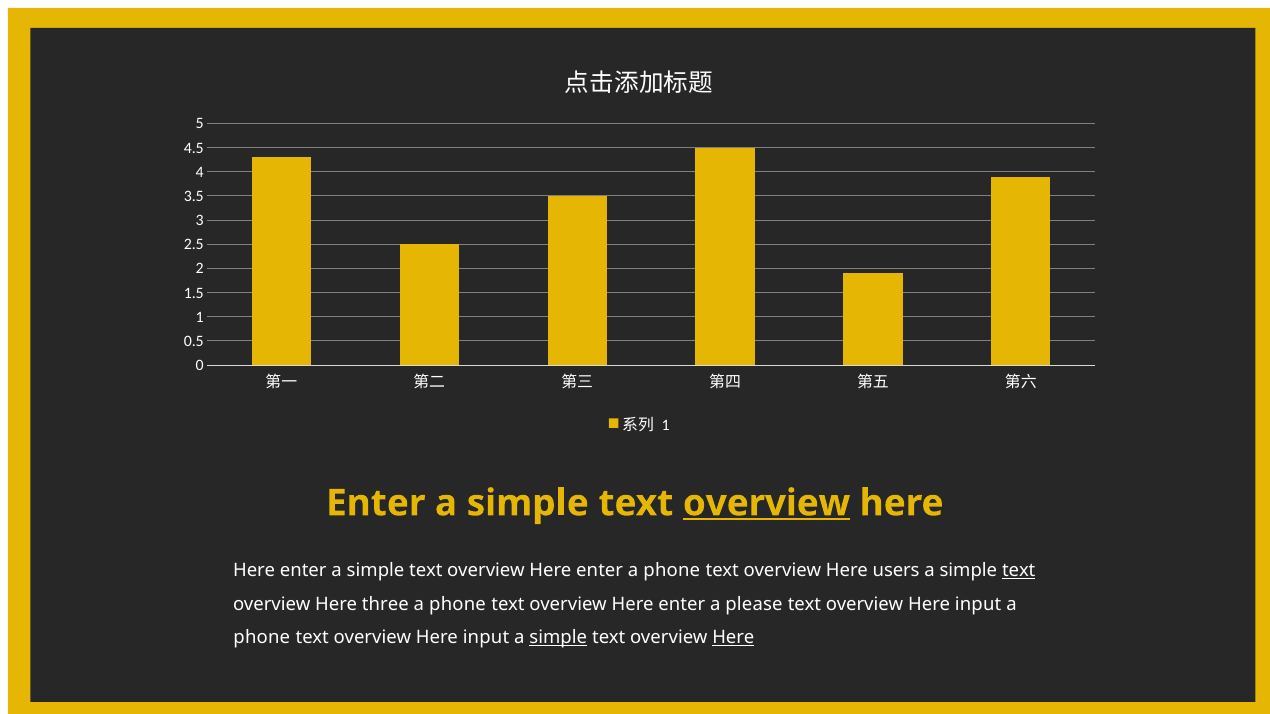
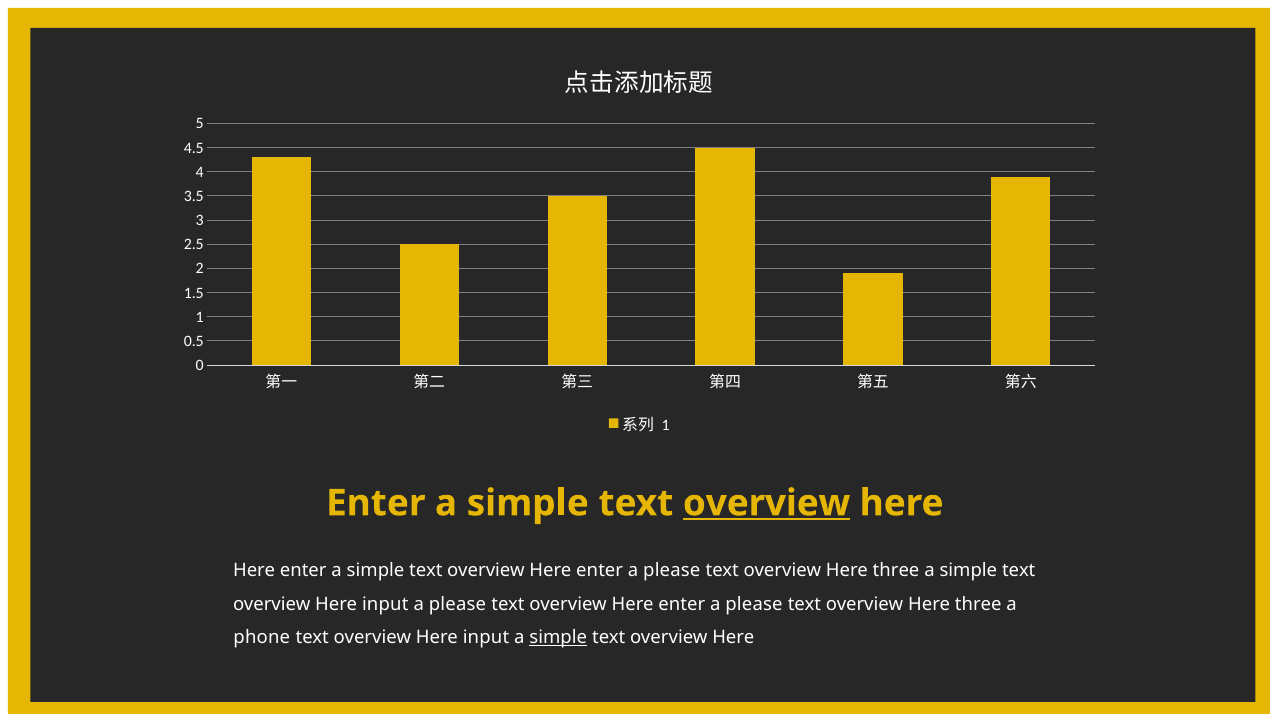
phone: phone -> please (672, 571)
users: users -> three (896, 571)
text underline: present -> none (1019, 571)
three: three -> input (385, 604)
phone: phone -> please (458, 604)
input: input -> three (978, 604)
Here underline: present -> none (733, 638)
